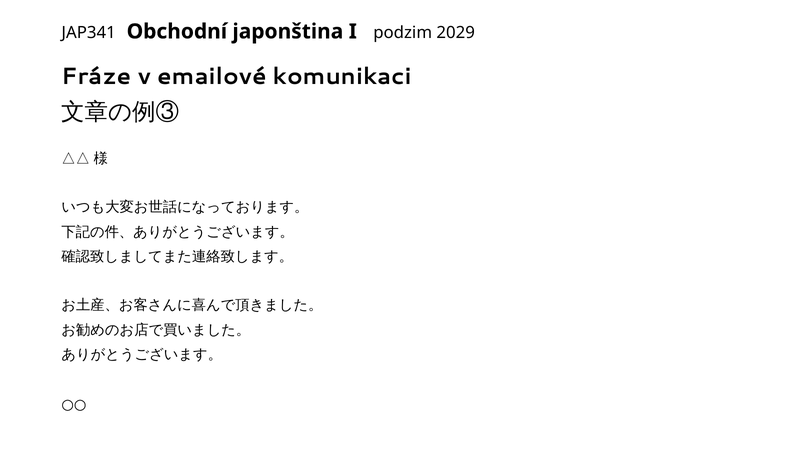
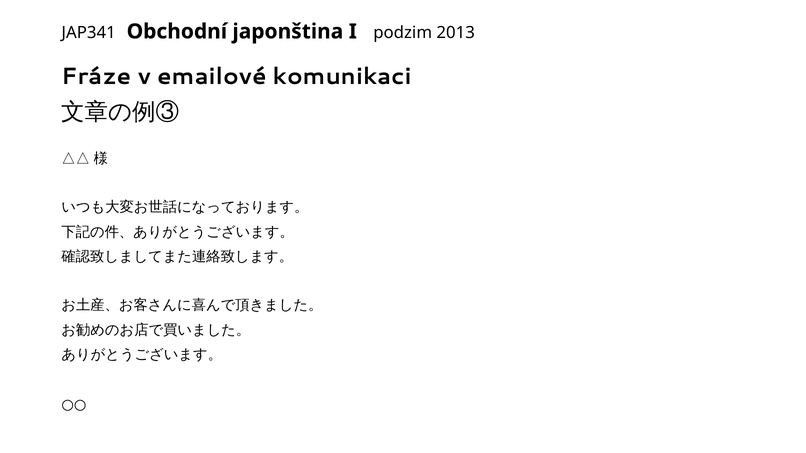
2029: 2029 -> 2013 (456, 33)
